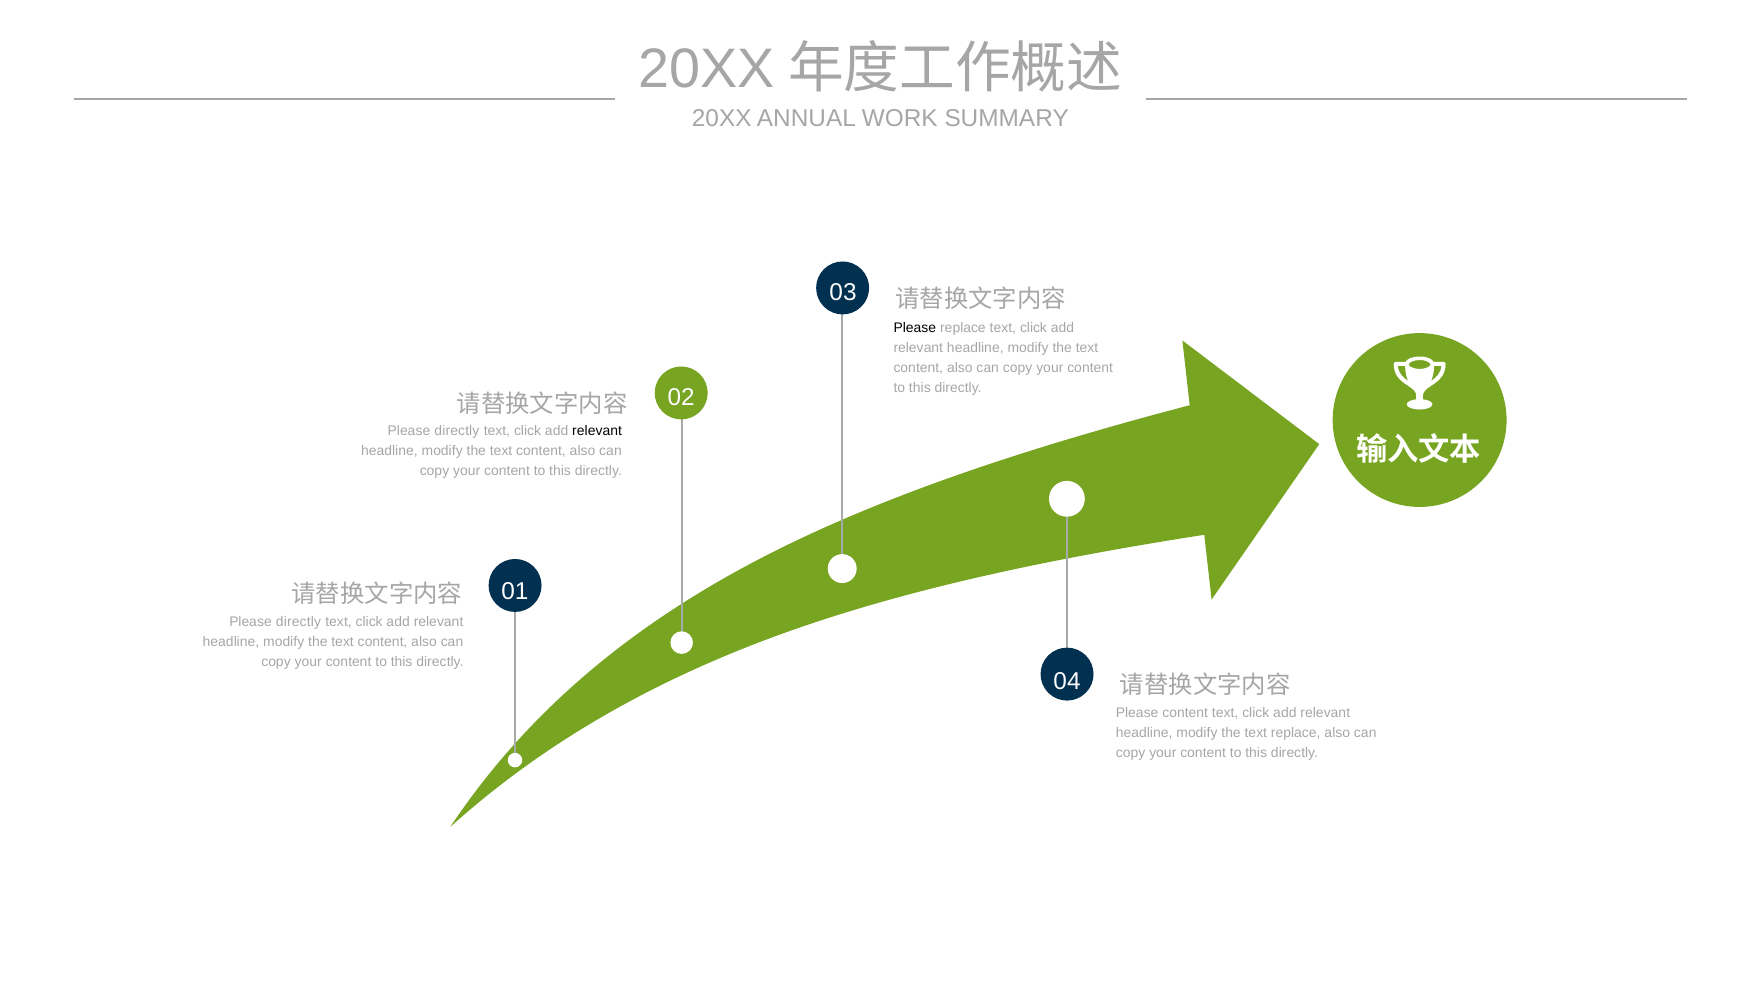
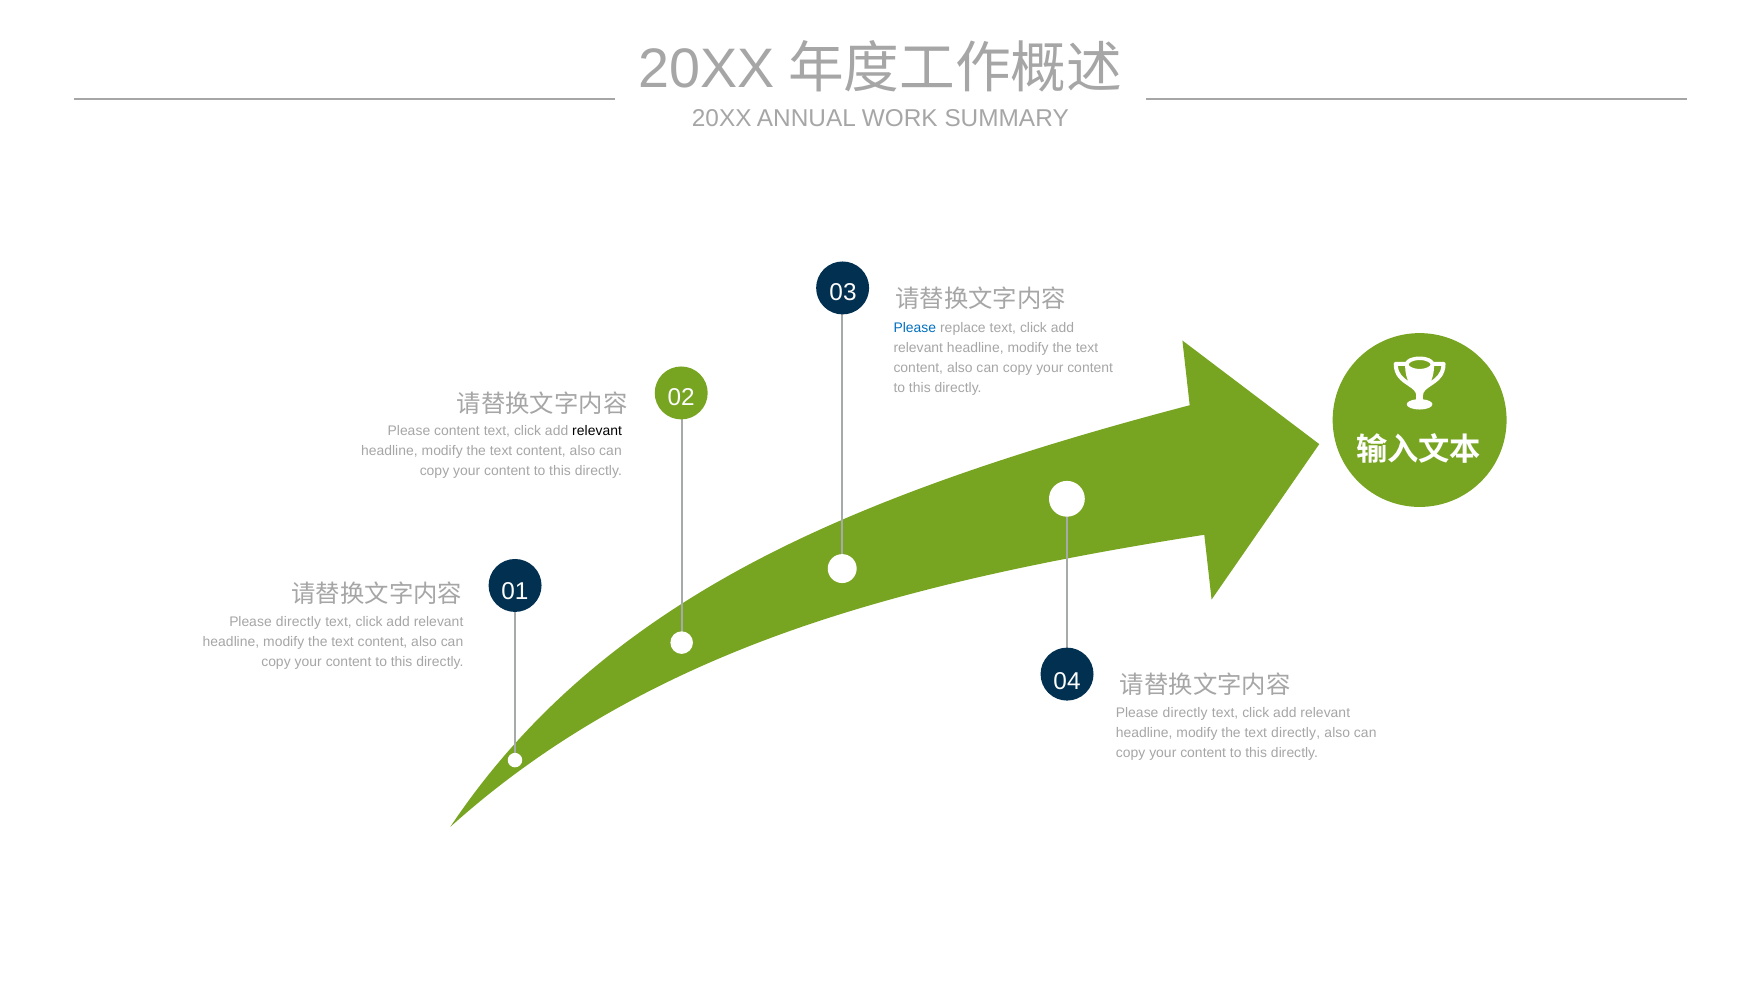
Please colour: black -> blue (915, 328)
directly: directly -> content (457, 431)
content: content -> directly (1185, 714)
text replace: replace -> directly (1296, 734)
